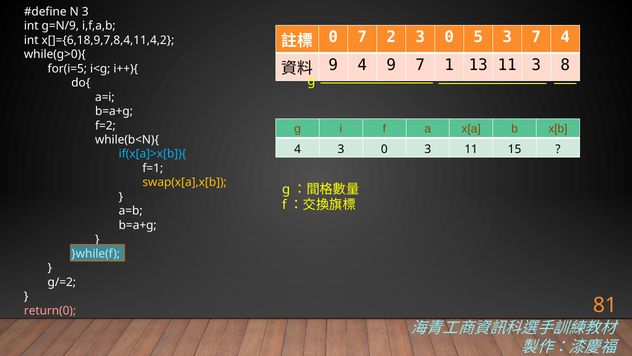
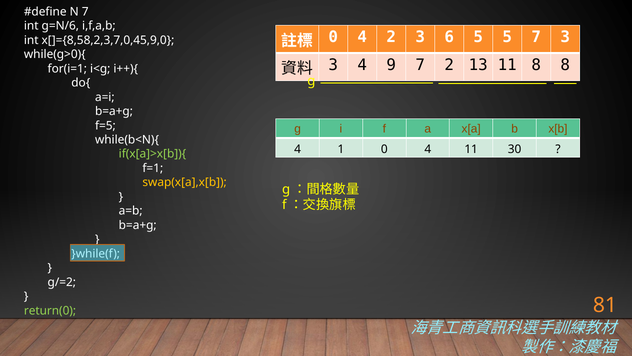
N 3: 3 -> 7 (85, 12)
g=N/9: g=N/9 -> g=N/6 (60, 26)
7: 7 -> 4 (362, 37)
2 3 0: 0 -> 6 (449, 37)
5 3: 3 -> 5 (507, 37)
7 4: 4 -> 3 (565, 37)
x[]={6,18,9,7,8,4,11,4,2: x[]={6,18,9,7,8,4,11,4,2 -> x[]={8,58,2,3,7,0,45,9,0 (108, 40)
9: 9 -> 3 (333, 65)
7 1: 1 -> 2 (449, 65)
11 3: 3 -> 8 (536, 65)
for(i=5: for(i=5 -> for(i=1 (67, 69)
f=2: f=2 -> f=5 (105, 125)
4 3: 3 -> 1 (341, 149)
3: 3 -> 4 (428, 149)
15: 15 -> 30 (515, 149)
if(x[a]>x[b]){ colour: light blue -> light green (152, 154)
return(0 colour: pink -> light green (50, 310)
